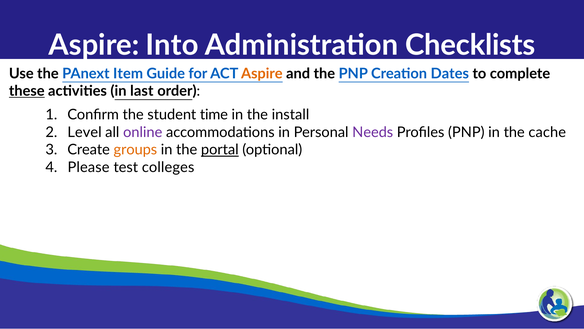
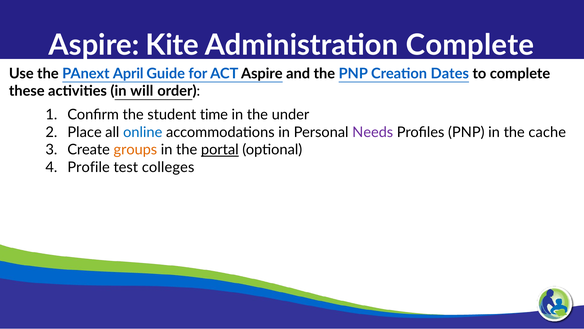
Into: Into -> Kite (172, 45)
Administration Checklists: Checklists -> Complete (470, 45)
Item: Item -> April (128, 73)
Aspire colour: orange -> black (262, 73)
these underline: present -> none (27, 91)
last: last -> will (142, 91)
install: install -> under (290, 115)
Level: Level -> Place (85, 132)
online colour: purple -> blue (143, 132)
Please: Please -> Profile (89, 167)
